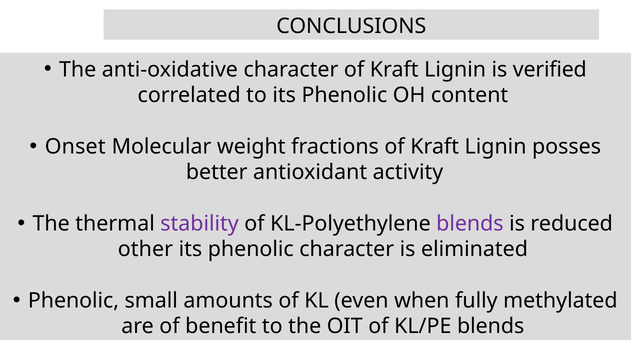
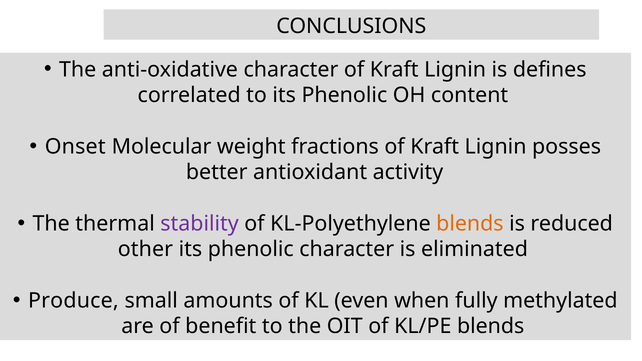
verified: verified -> defines (550, 70)
blends colour: purple -> orange (470, 224)
Phenolic: Phenolic -> Produce (73, 301)
